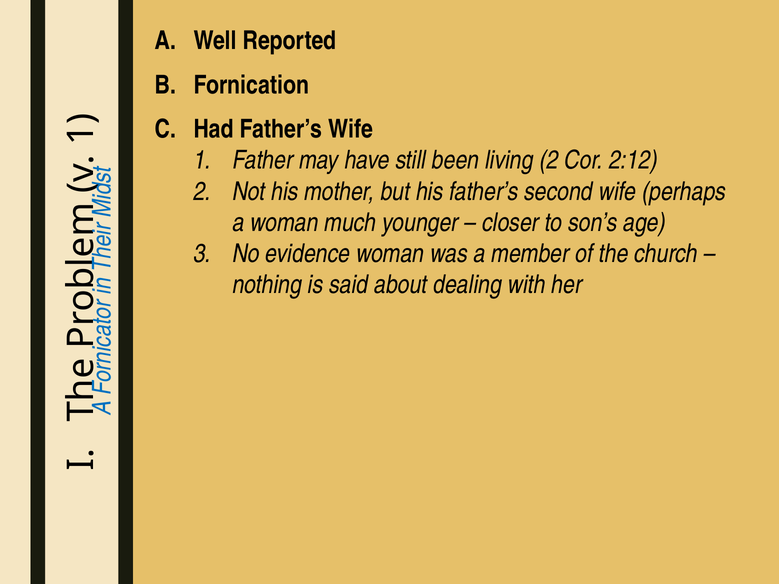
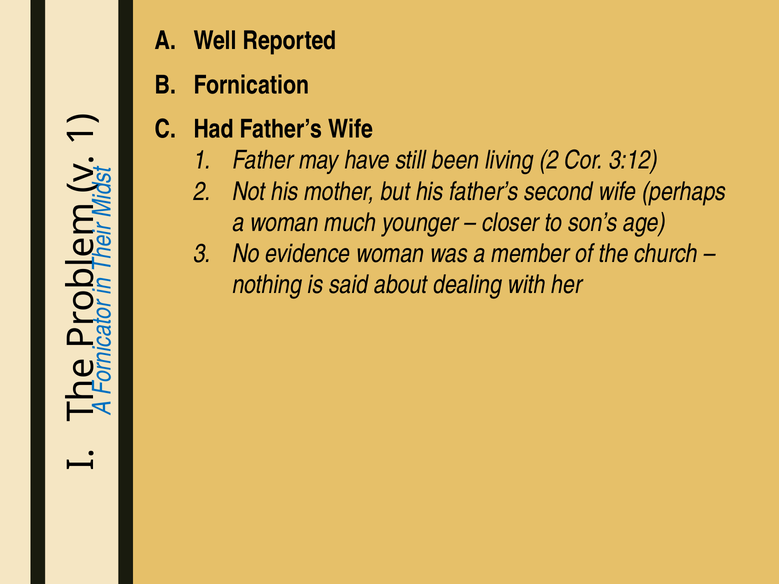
2:12: 2:12 -> 3:12 (633, 160)
